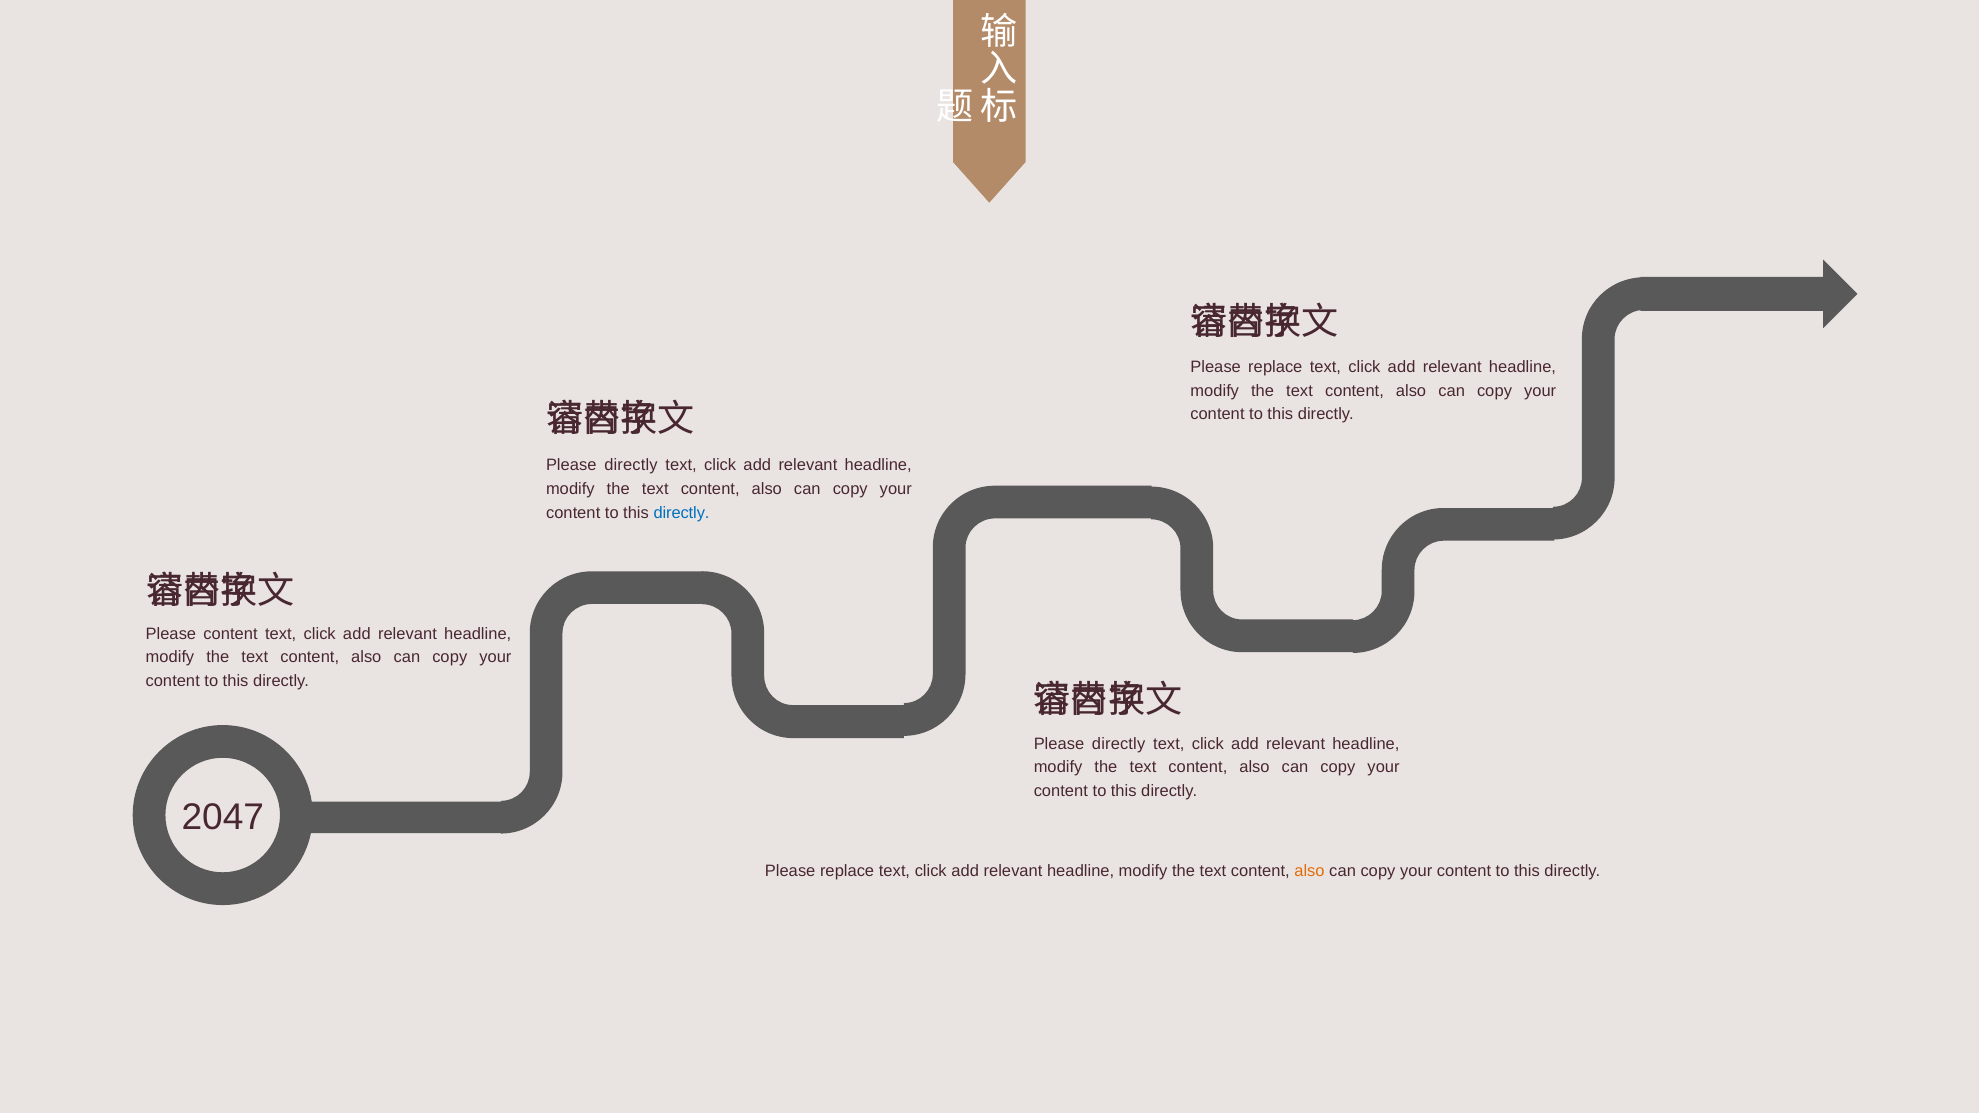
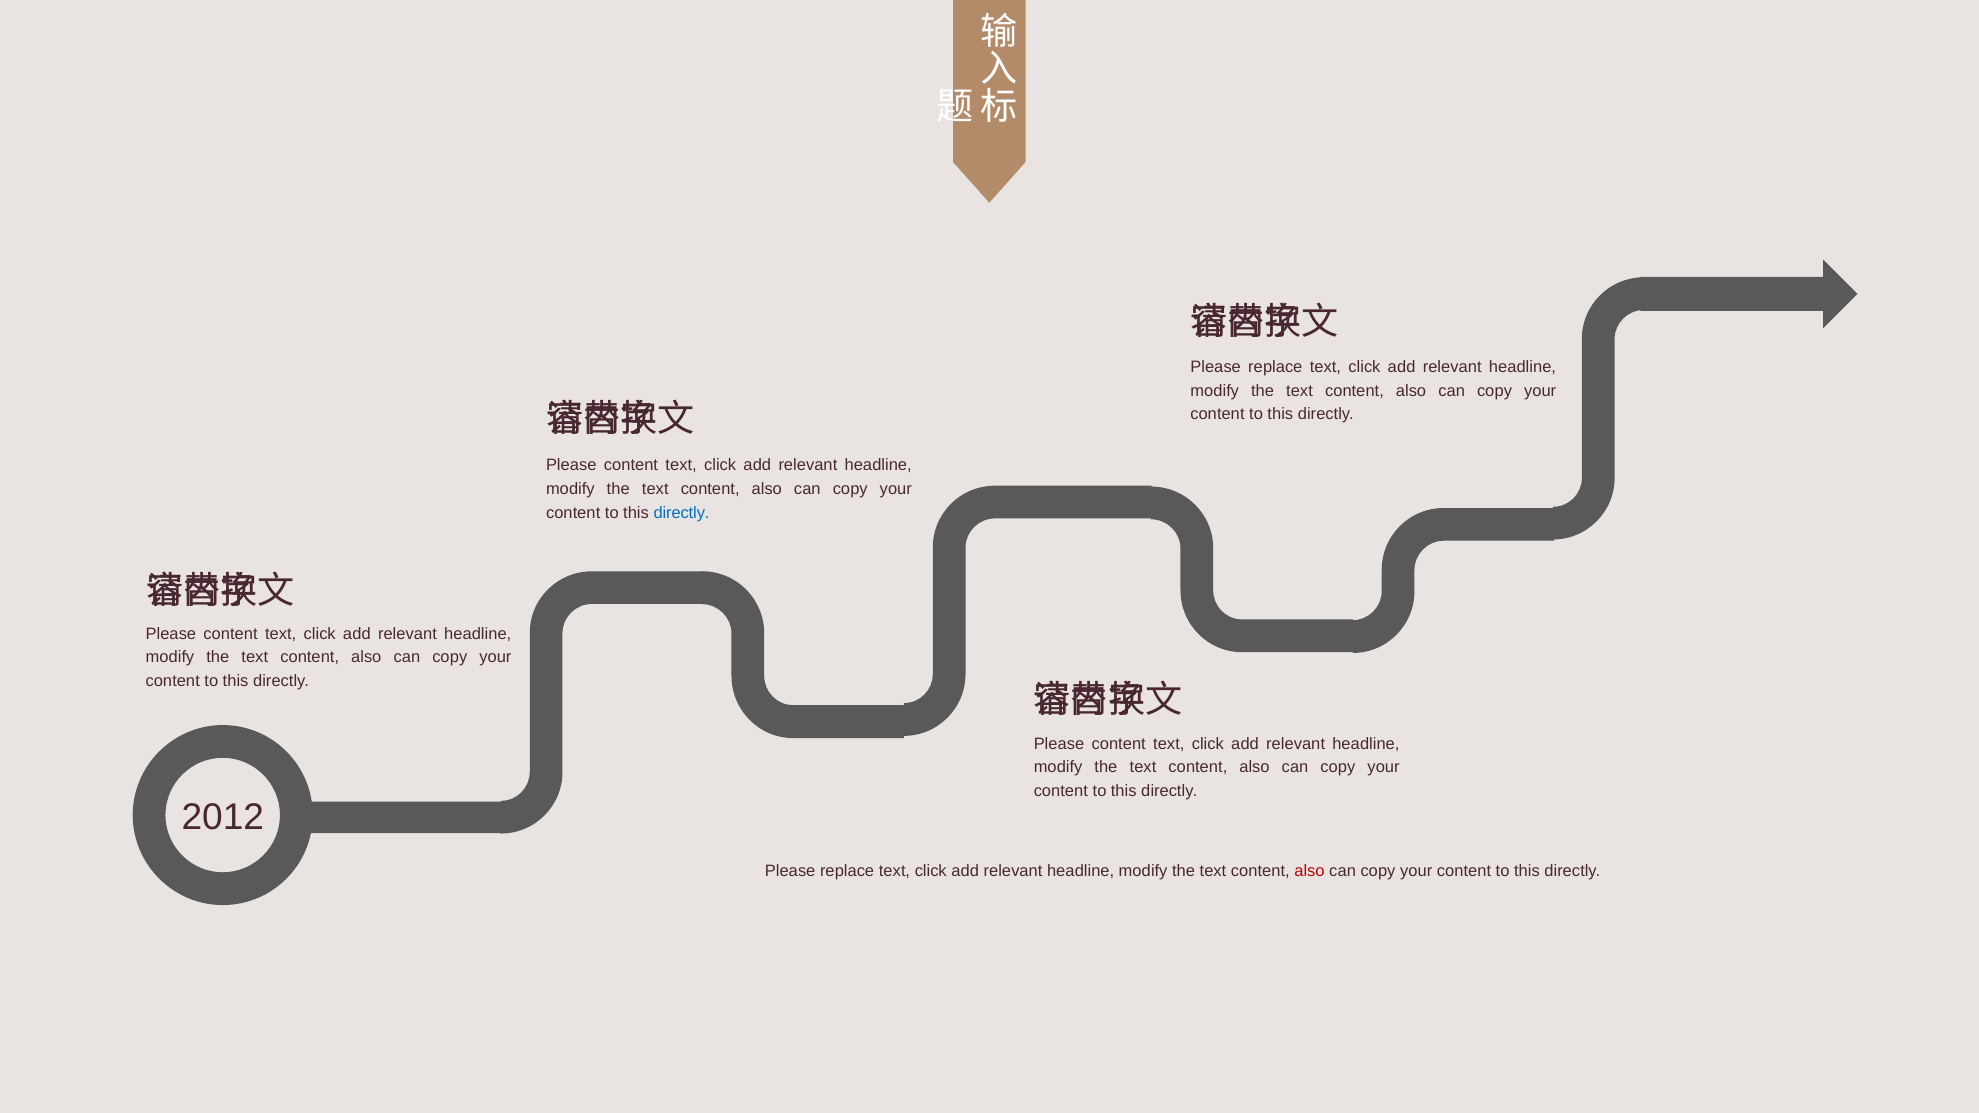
directly: directly -> content (631, 465)
directly: directly -> content (1119, 744)
2047: 2047 -> 2012 (223, 818)
also colour: orange -> red (1310, 872)
